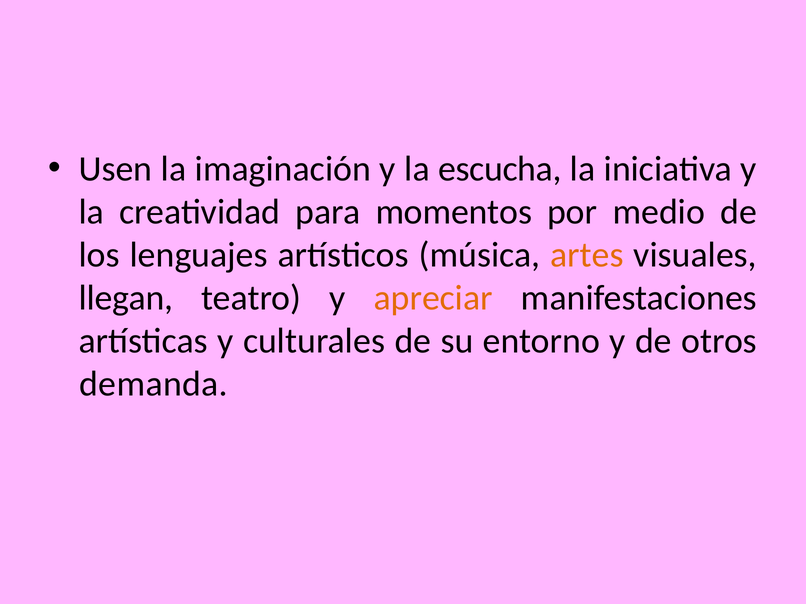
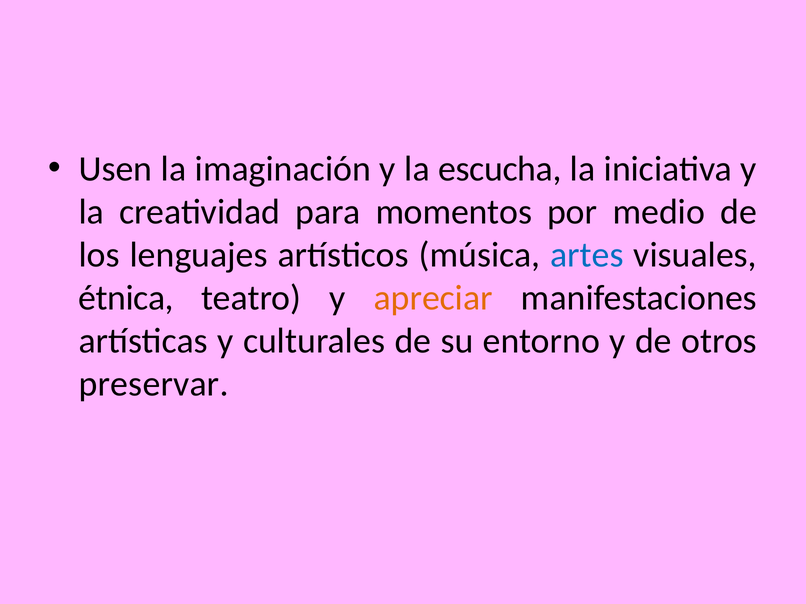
artes colour: orange -> blue (587, 255)
llegan: llegan -> étnica (126, 298)
demanda: demanda -> preservar (154, 384)
